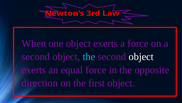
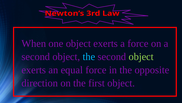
object colour: white -> light green (141, 56)
